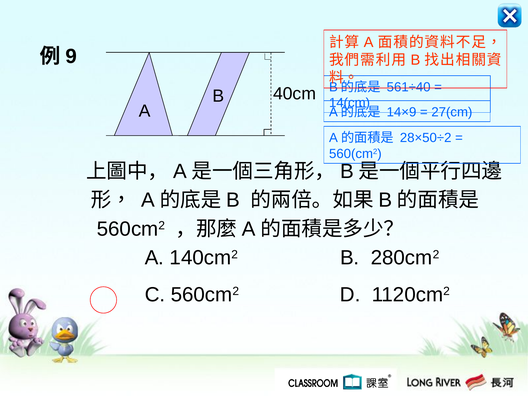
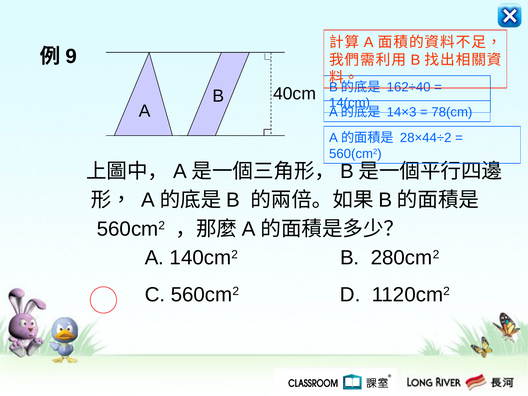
561÷40: 561÷40 -> 162÷40 (409, 87)
14×9: 14×9 -> 14×3 (402, 112)
27(cm: 27(cm -> 78(cm (452, 112)
28×50÷2: 28×50÷2 -> 28×44÷2 (426, 138)
